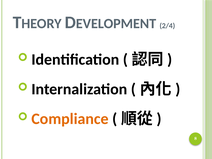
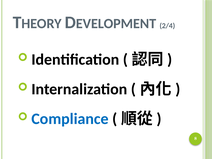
Compliance colour: orange -> blue (70, 119)
